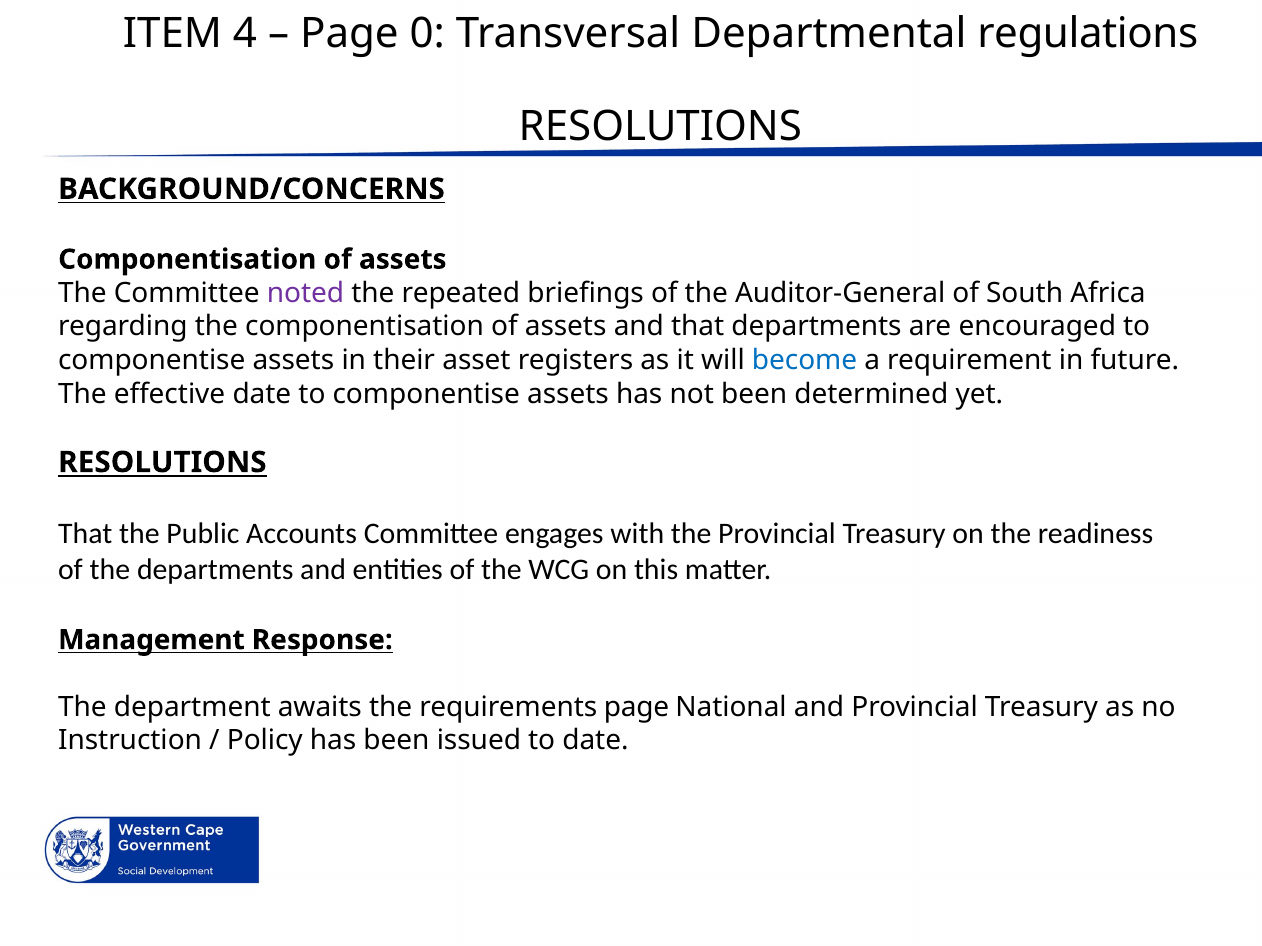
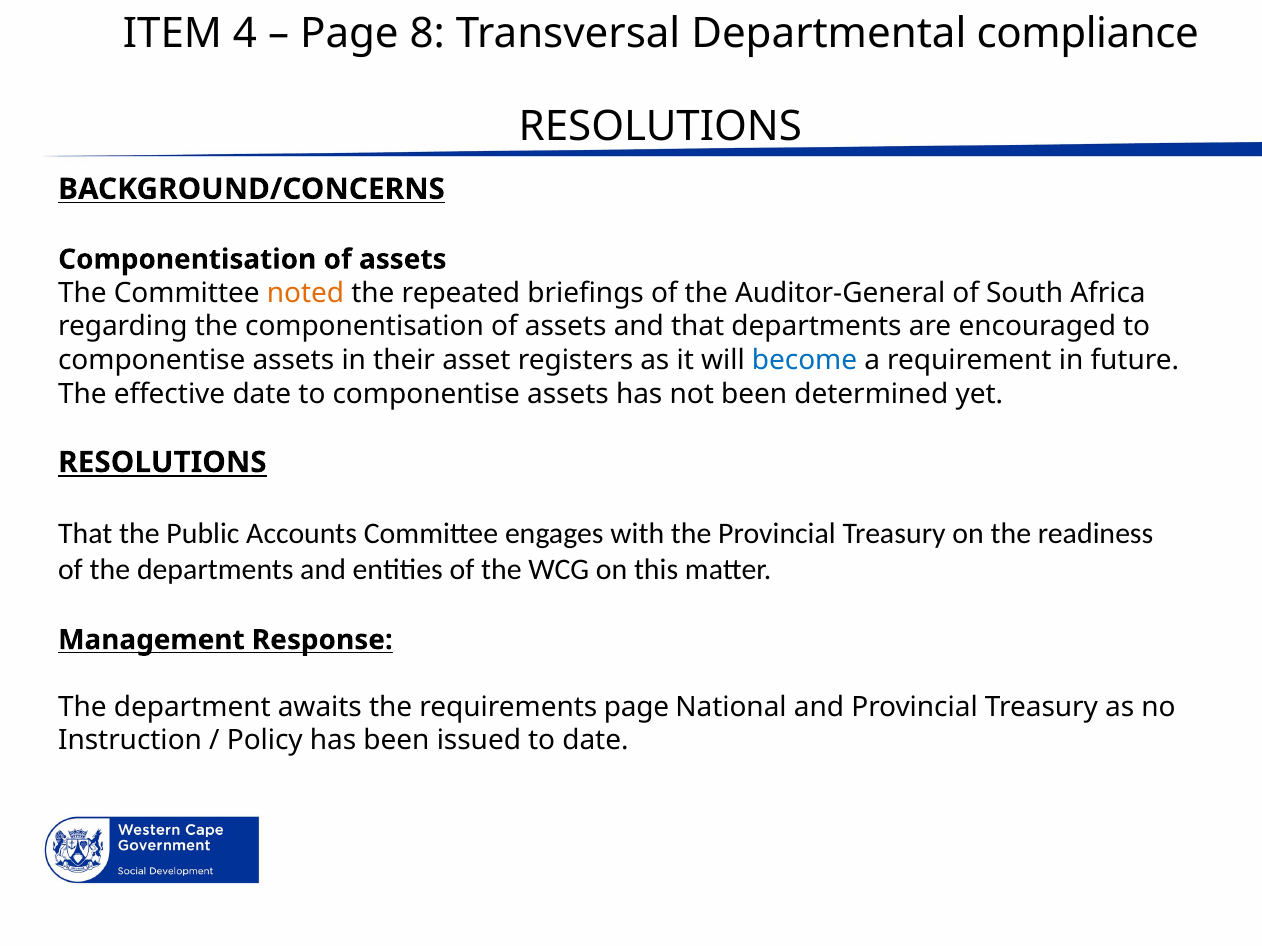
0: 0 -> 8 (427, 34)
regulations: regulations -> compliance (1088, 34)
noted colour: purple -> orange (305, 293)
